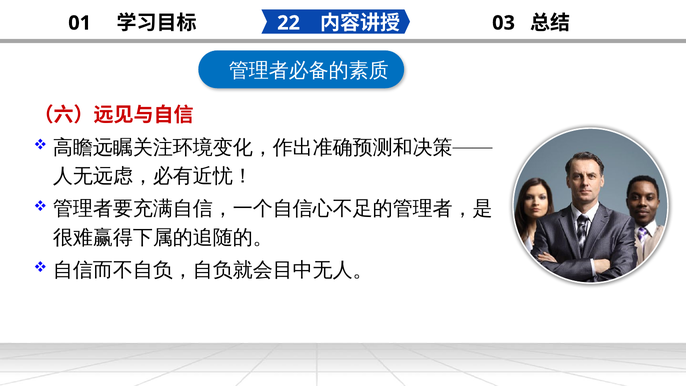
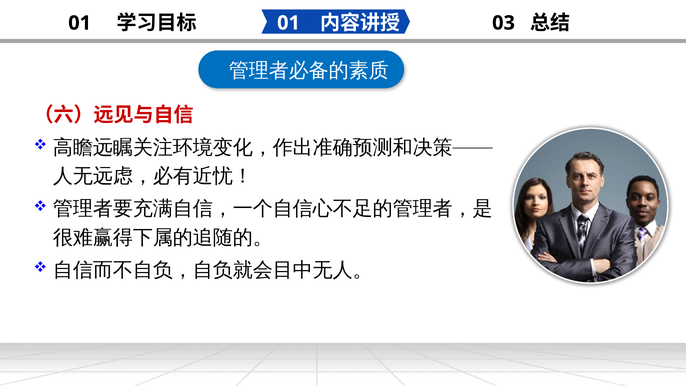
22: 22 -> 01 (289, 23)
